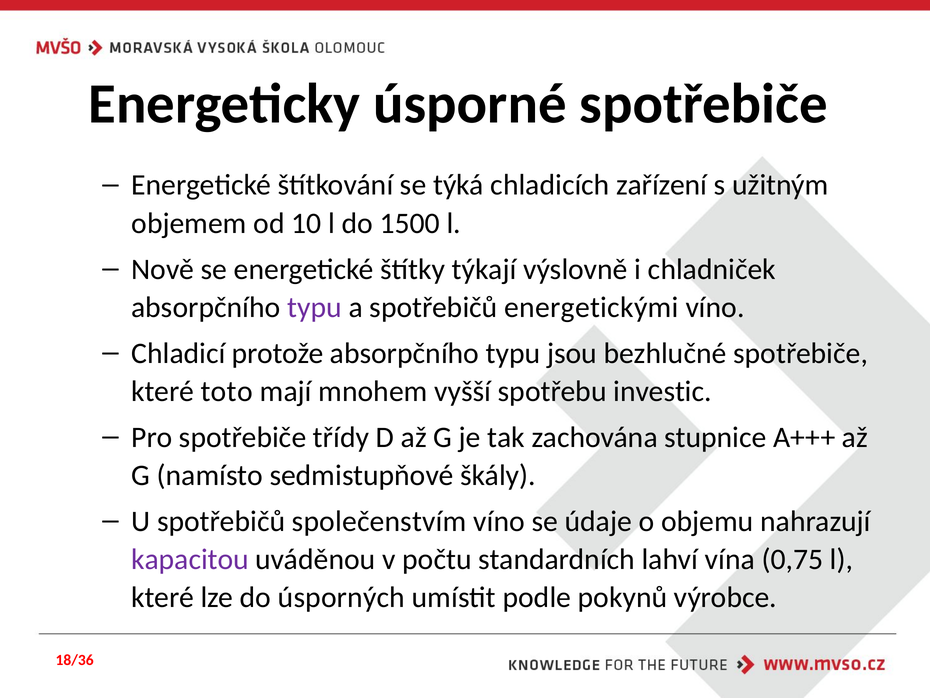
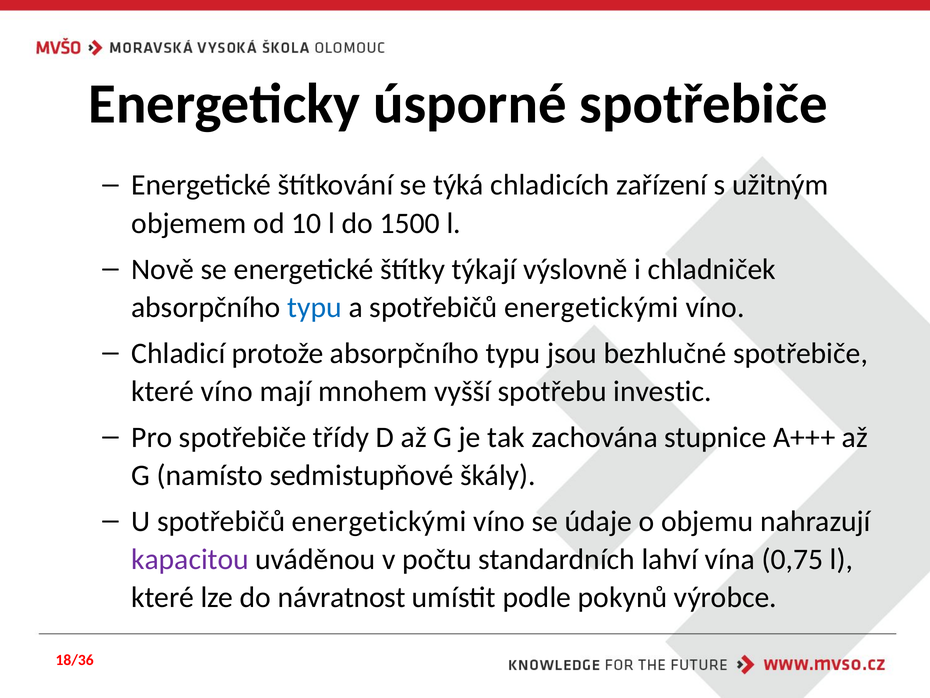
typu colour: purple -> blue (314, 307)
které toto: toto -> víno (227, 391)
U spotřebičů společenstvím: společenstvím -> energetickými (379, 521)
úsporných: úsporných -> návratnost (342, 597)
